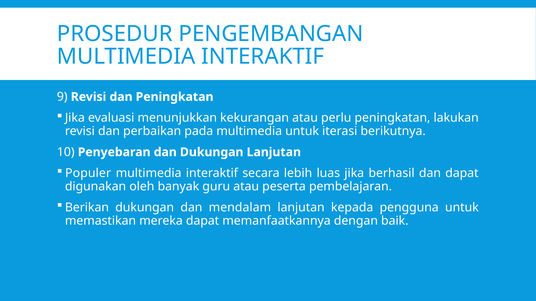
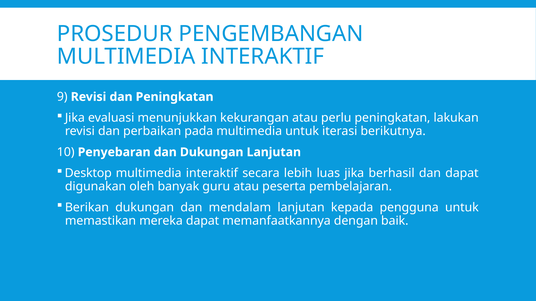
Populer: Populer -> Desktop (88, 173)
